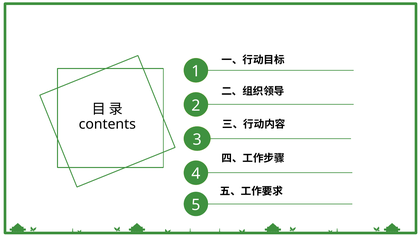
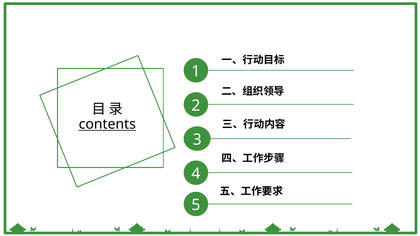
contents underline: none -> present (107, 124)
